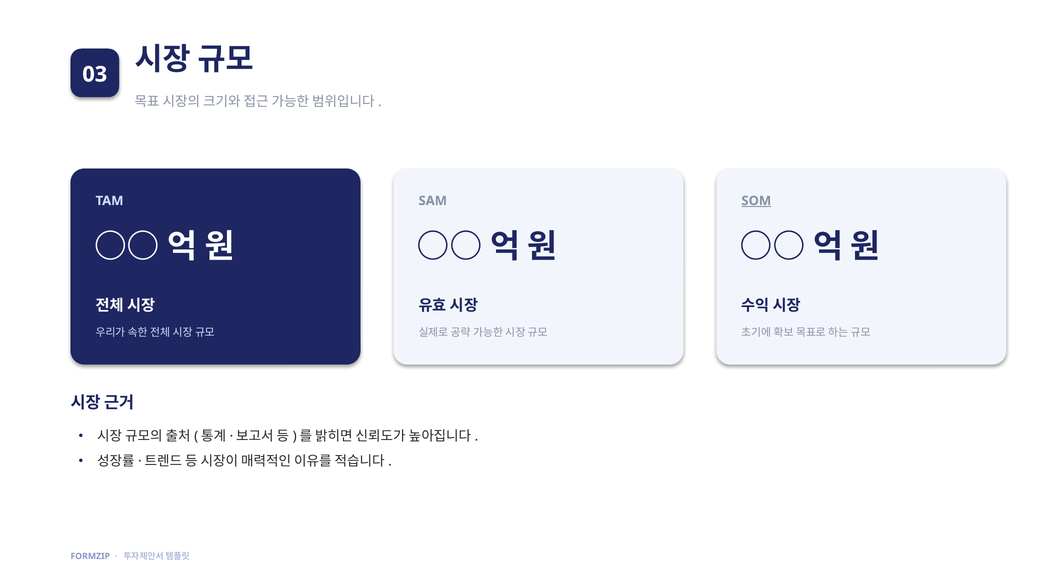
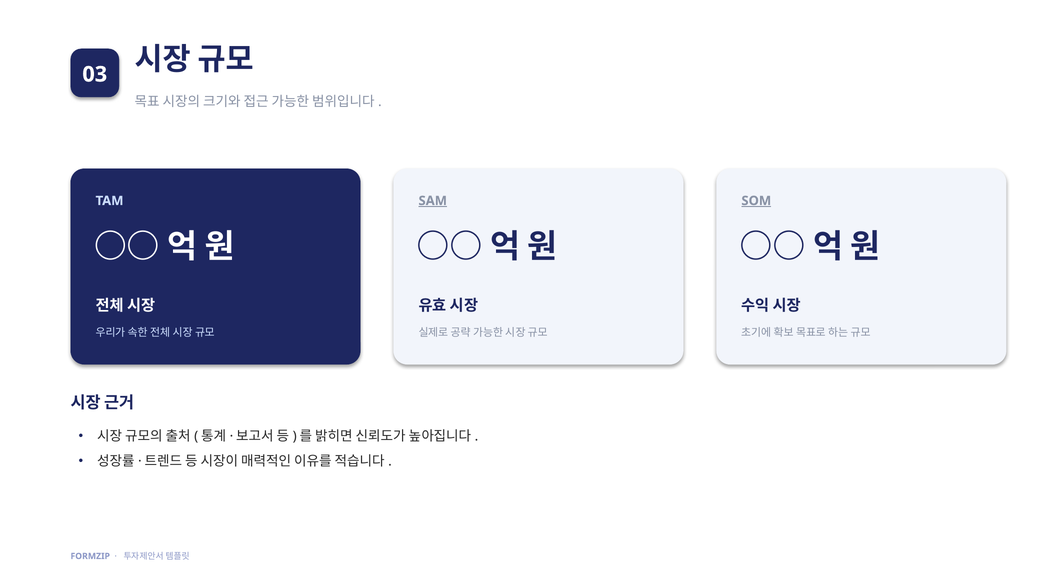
SAM underline: none -> present (433, 201)
